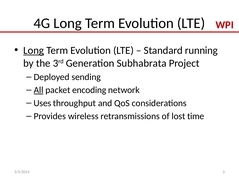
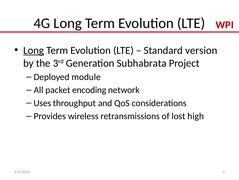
running: running -> version (201, 50)
sending: sending -> module (86, 77)
All underline: present -> none (39, 90)
time: time -> high (196, 116)
